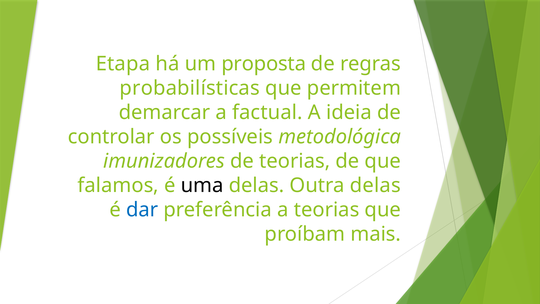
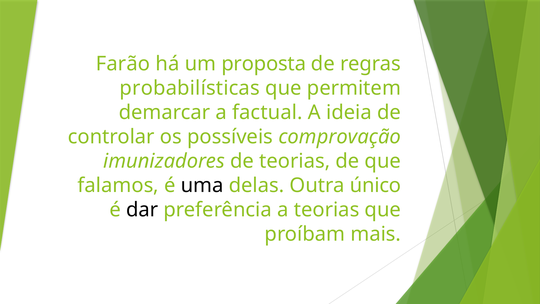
Etapa: Etapa -> Farão (123, 64)
metodológica: metodológica -> comprovação (340, 137)
Outra delas: delas -> único (375, 185)
dar colour: blue -> black (142, 210)
